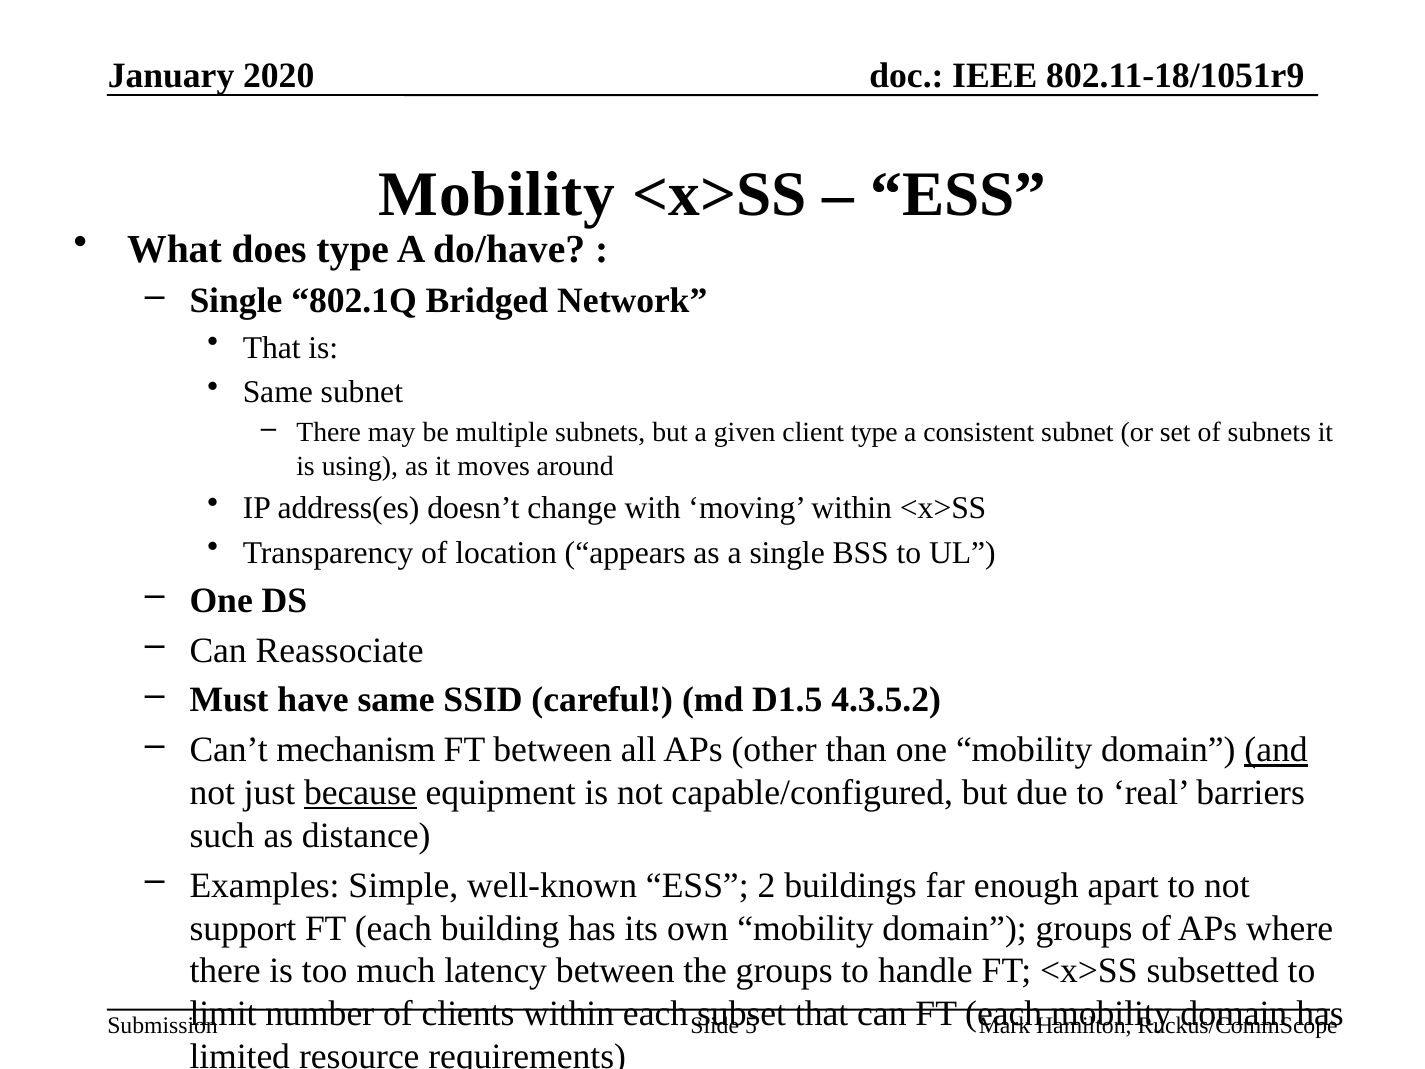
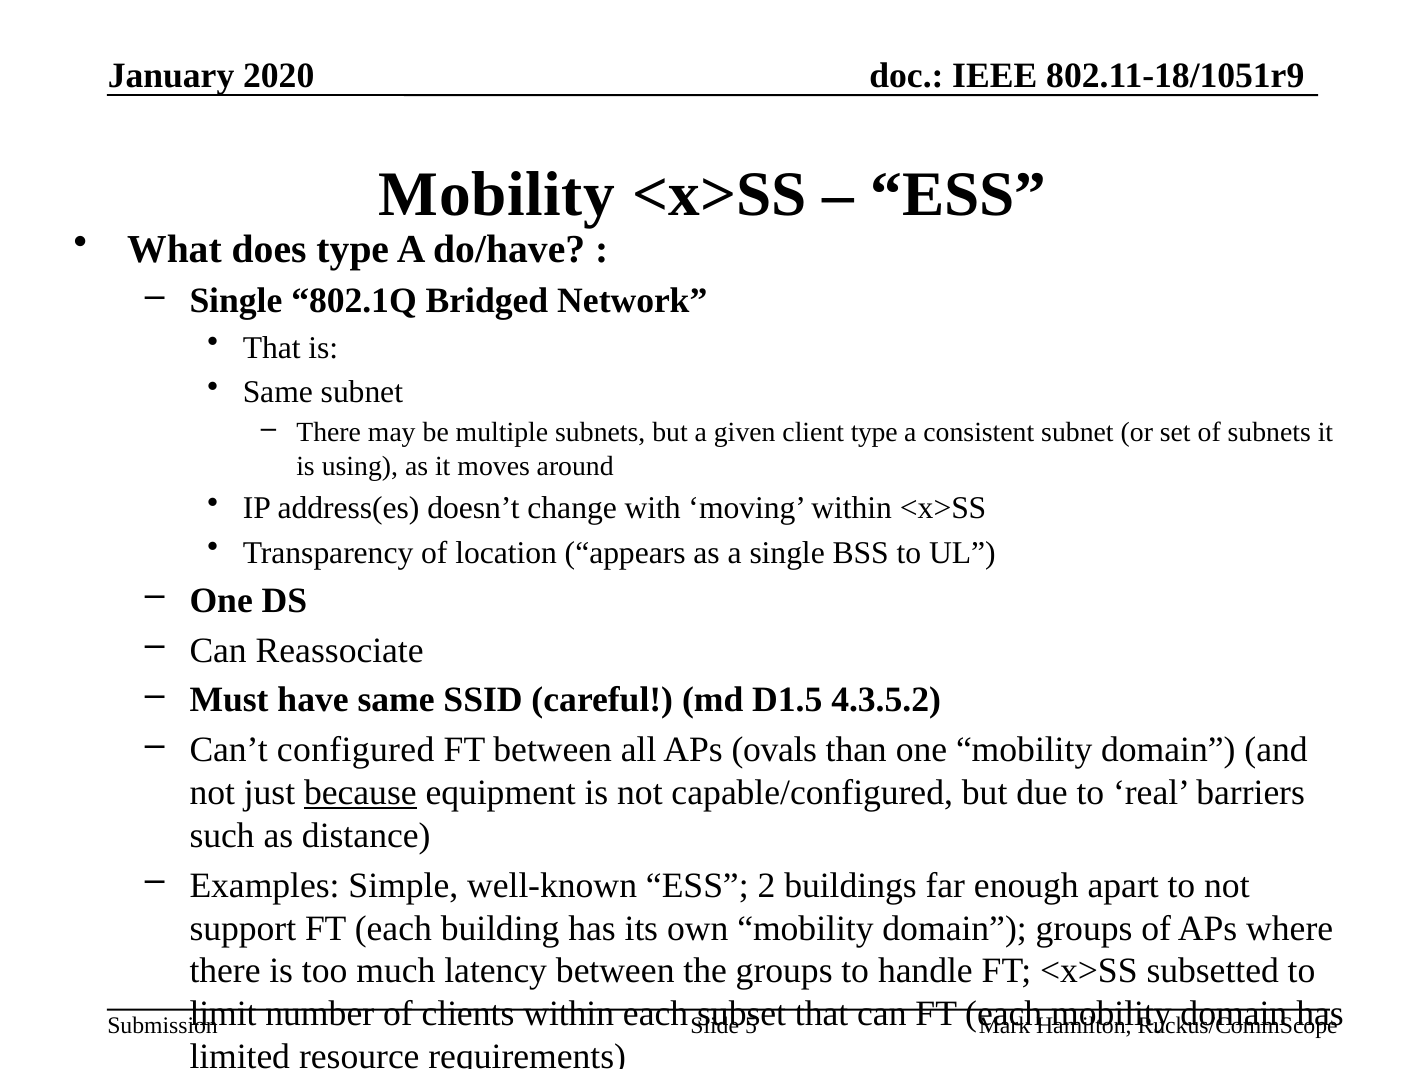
mechanism: mechanism -> configured (356, 750)
other: other -> ovals (774, 750)
and underline: present -> none (1276, 750)
